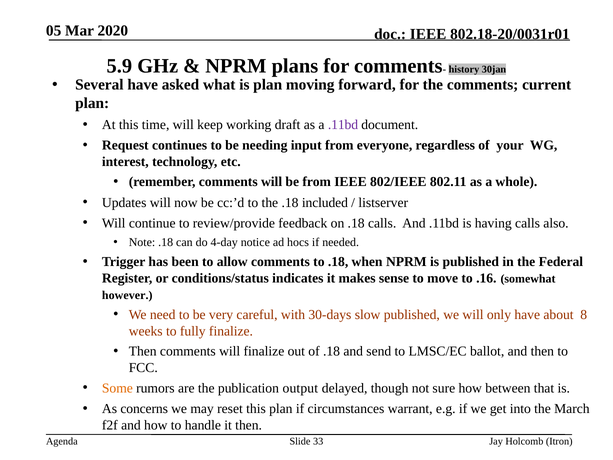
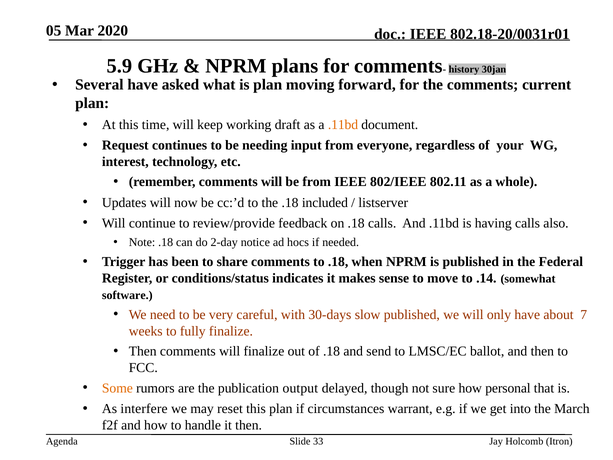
.11bd colour: purple -> orange (343, 125)
4-day: 4-day -> 2-day (224, 242)
allow: allow -> share (232, 262)
.16: .16 -> .14 (486, 278)
however: however -> software (127, 295)
8: 8 -> 7 (584, 315)
between: between -> personal (508, 388)
concerns: concerns -> interfere (144, 409)
